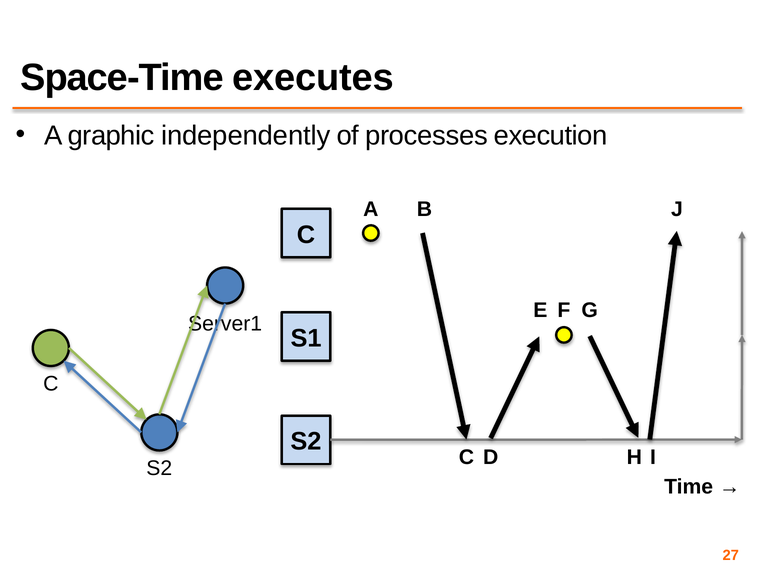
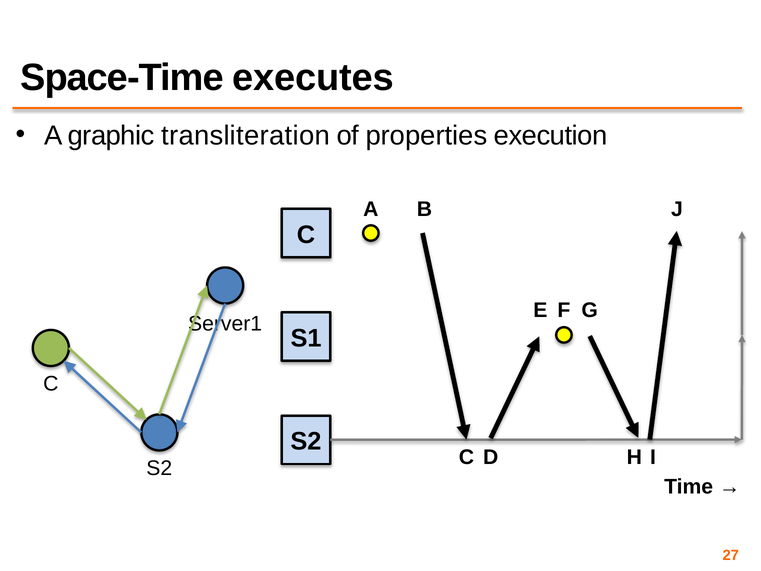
independently: independently -> transliteration (246, 136)
processes: processes -> properties (426, 136)
